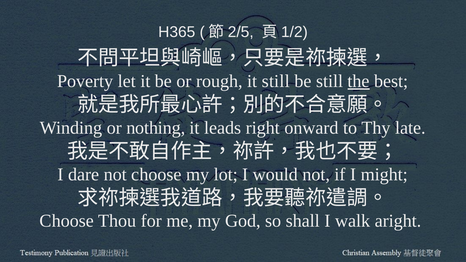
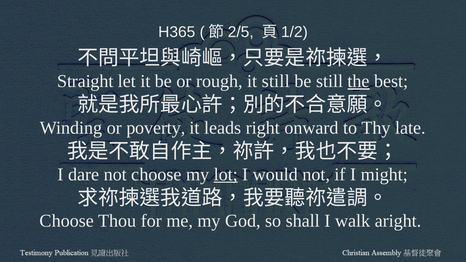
Poverty: Poverty -> Straight (85, 81)
nothing: nothing -> poverty (156, 128)
lot underline: none -> present (226, 174)
